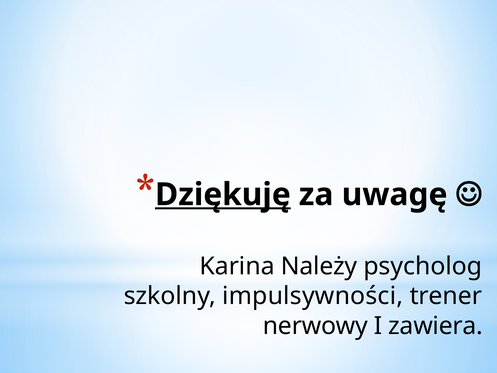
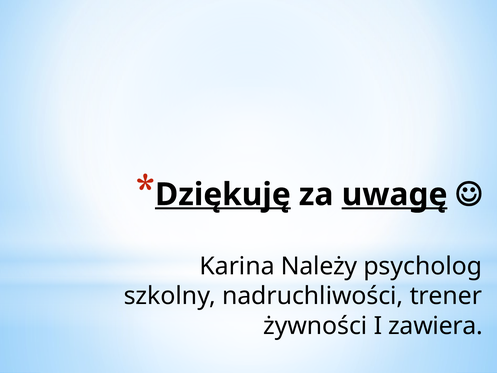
uwagę underline: none -> present (394, 194)
impulsywności: impulsywności -> nadruchliwości (313, 296)
nerwowy: nerwowy -> żywności (315, 326)
